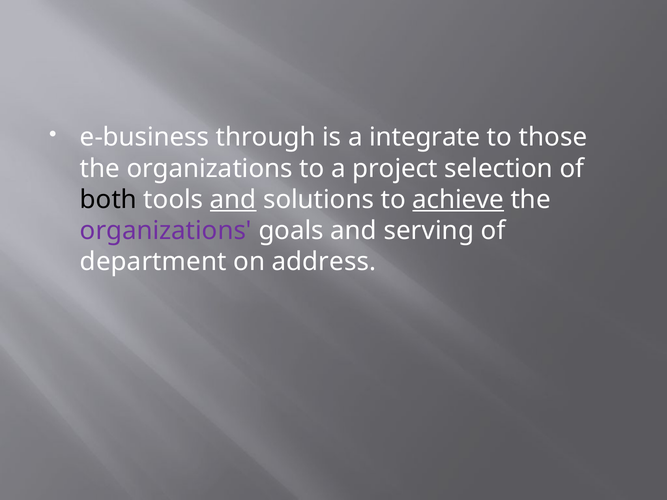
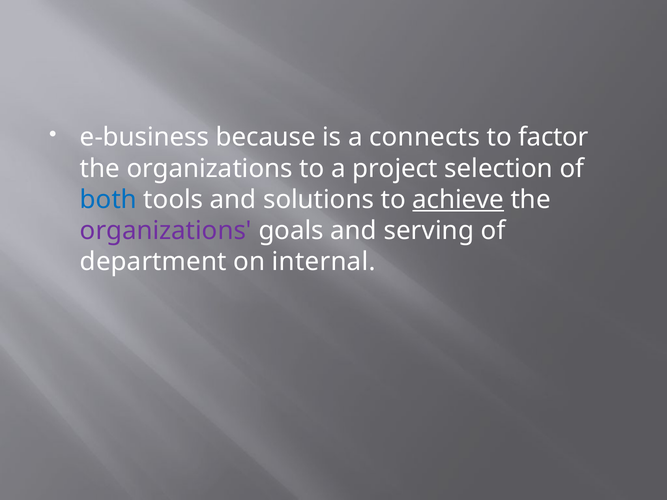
through: through -> because (266, 137)
integrate: integrate -> connects (425, 137)
those: those -> factor (553, 137)
both colour: black -> blue (108, 200)
and underline: present -> none (233, 200)
address: address -> internal (324, 262)
